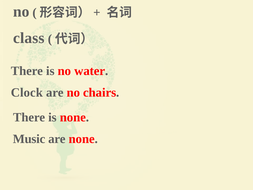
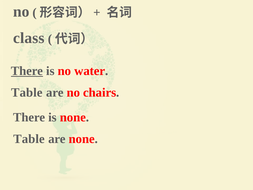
There underline: none -> present (27, 71)
Clock: Clock -> Table (27, 92)
Music: Music -> Table (29, 139)
